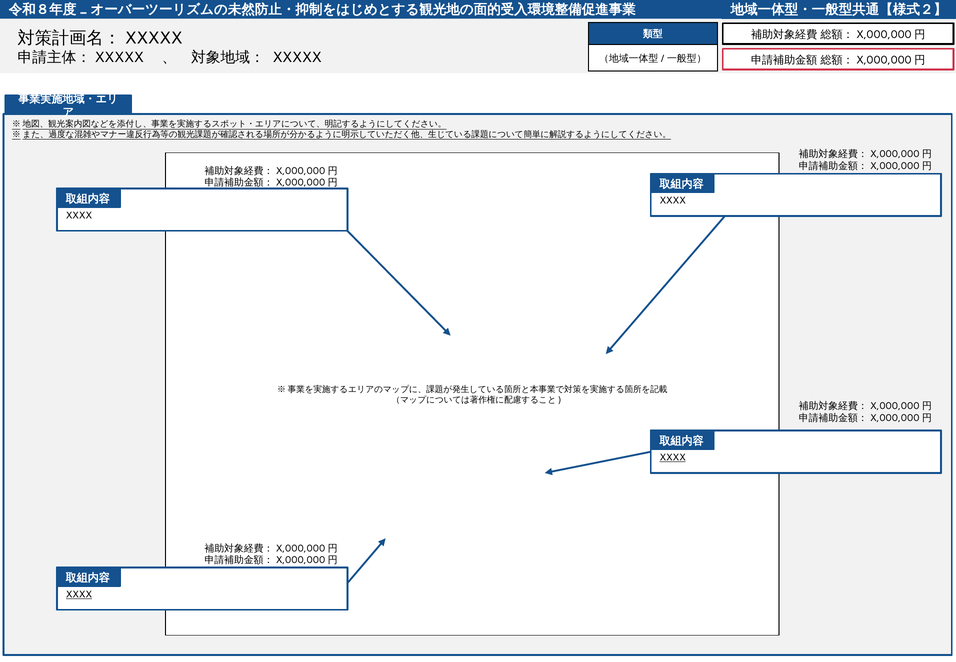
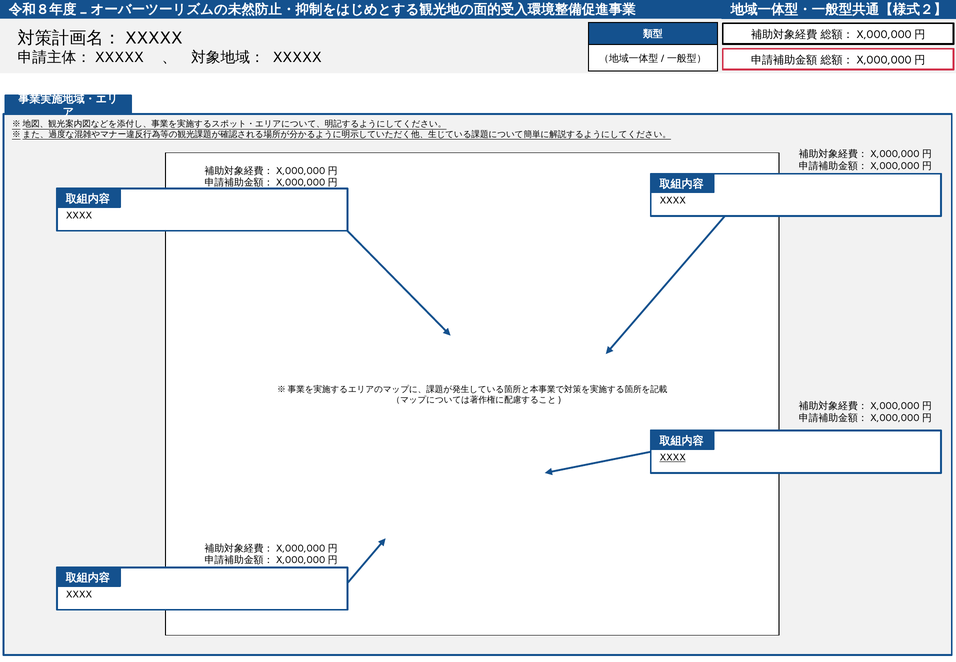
XXXX underline: present -> none (79, 594)
